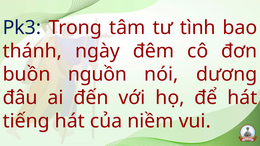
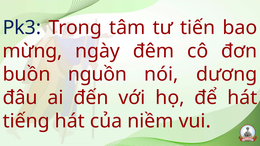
tình: tình -> tiến (198, 28)
thánh: thánh -> mừng (32, 51)
